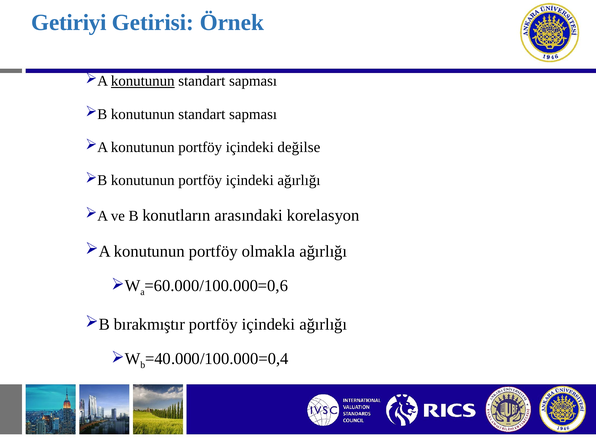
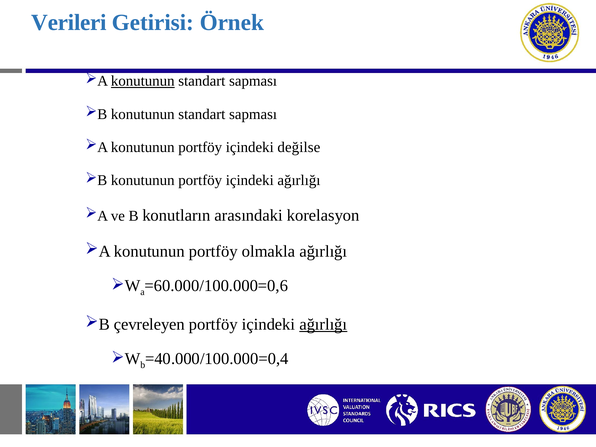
Getiriyi: Getiriyi -> Verileri (69, 23)
bırakmıştır: bırakmıştır -> çevreleyen (149, 324)
ağırlığı underline: none -> present (323, 324)
